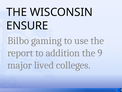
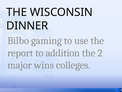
ENSURE: ENSURE -> DINNER (27, 26)
9: 9 -> 2 (100, 53)
lived: lived -> wins (44, 65)
